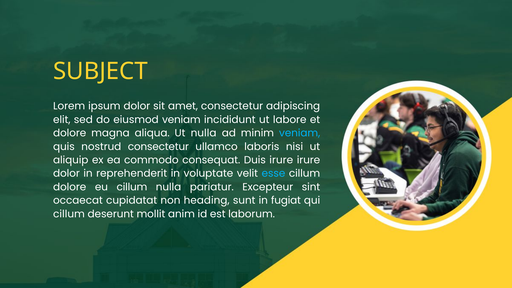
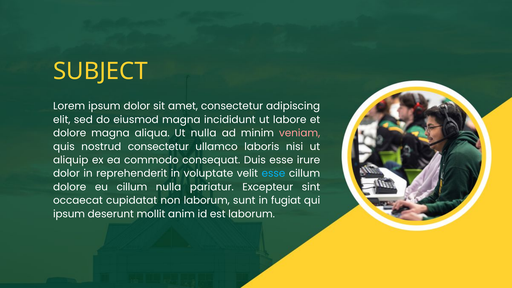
eiusmod veniam: veniam -> magna (181, 120)
veniam colour: light blue -> pink (300, 133)
Duis irure: irure -> esse (281, 160)
non heading: heading -> laborum (207, 200)
cillum: cillum -> ipsum (69, 214)
